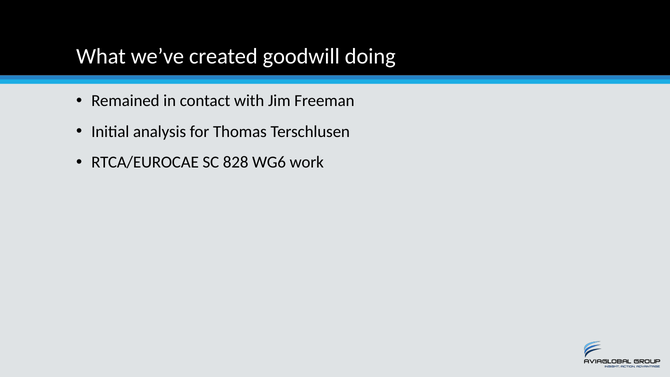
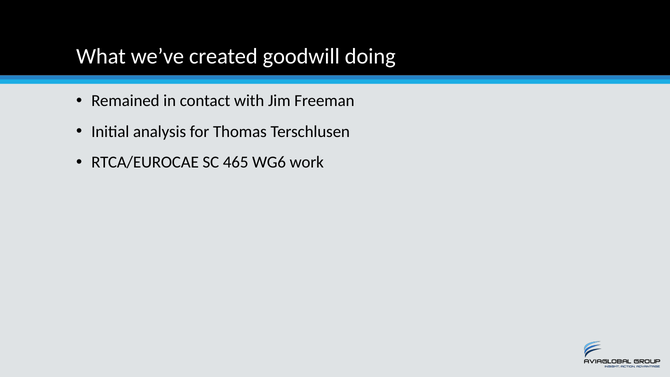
828: 828 -> 465 (236, 162)
